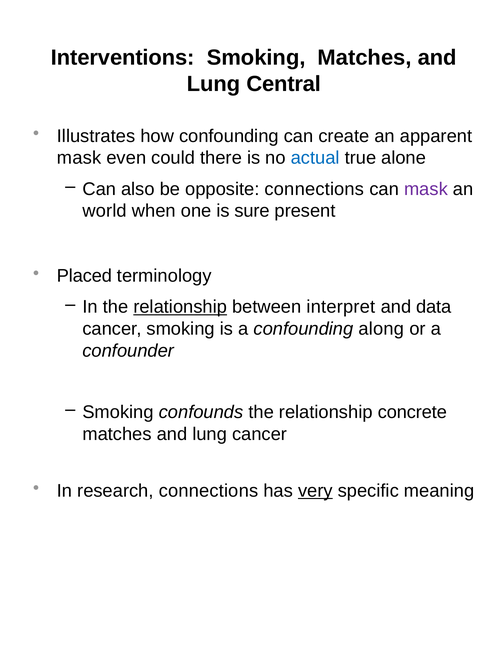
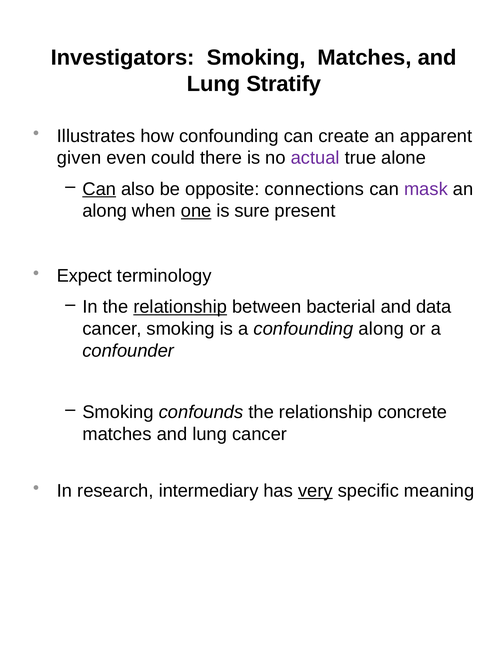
Interventions: Interventions -> Investigators (123, 58)
Central: Central -> Stratify (284, 84)
mask: mask -> given (79, 158)
actual colour: blue -> purple (315, 158)
Can underline: none -> present (99, 189)
world: world -> along (105, 211)
one underline: none -> present (196, 211)
Placed: Placed -> Expect (84, 276)
interpret: interpret -> bacterial (341, 307)
research connections: connections -> intermediary (209, 491)
